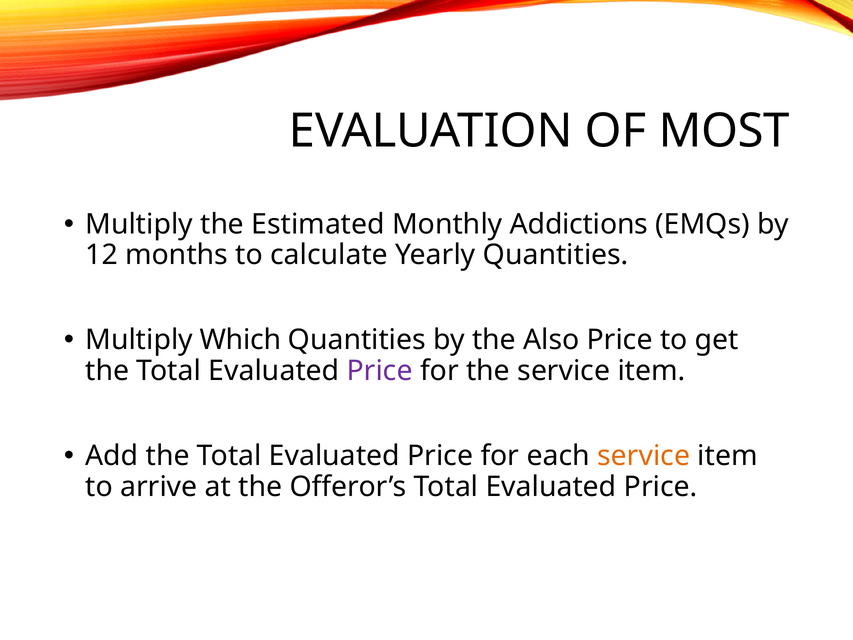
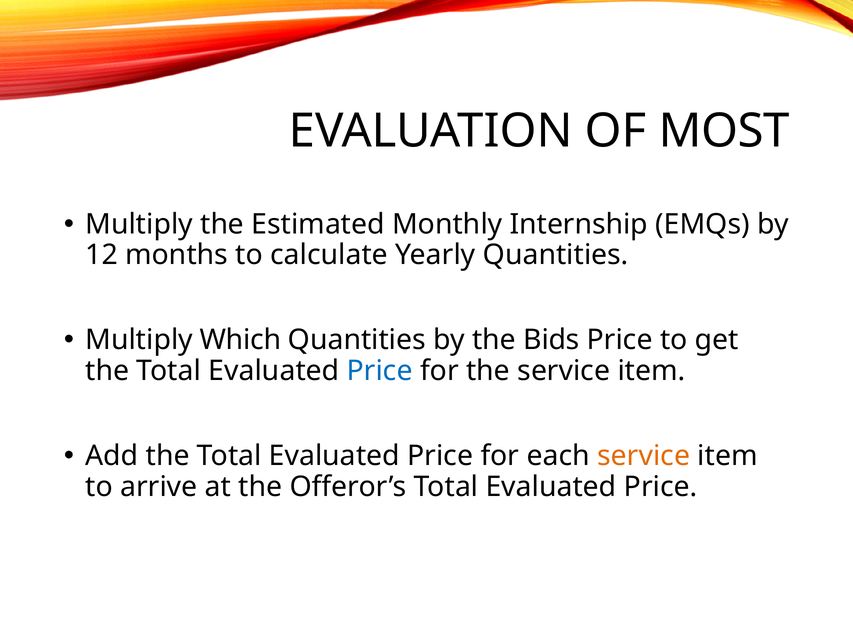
Addictions: Addictions -> Internship (579, 224)
Also: Also -> Bids (551, 340)
Price colour: purple -> blue (380, 371)
